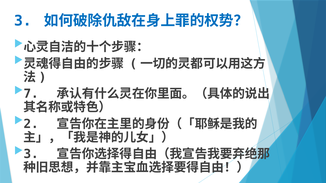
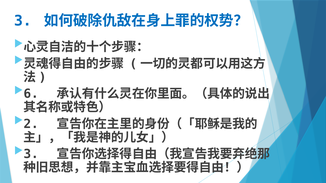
7: 7 -> 6 (31, 94)
